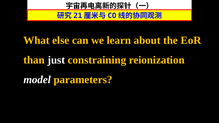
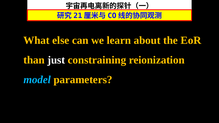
model colour: white -> light blue (37, 80)
